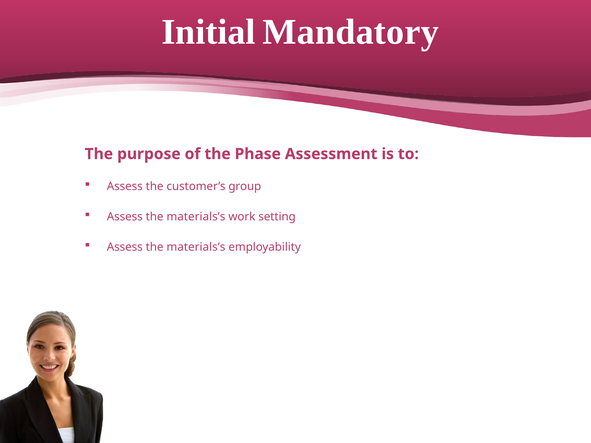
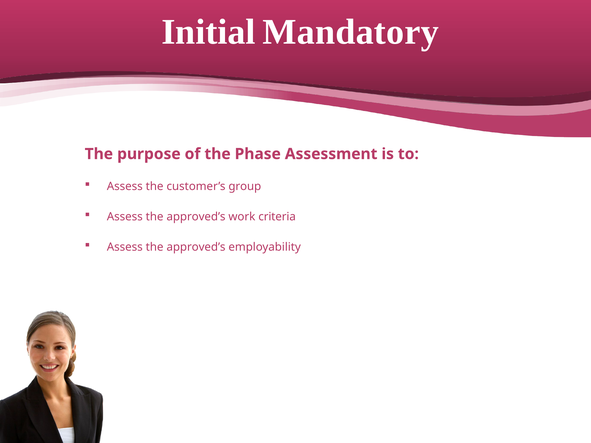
materials’s: materials’s -> approved’s (196, 217)
setting: setting -> criteria (277, 217)
materials’s: materials’s -> approved’s (196, 247)
